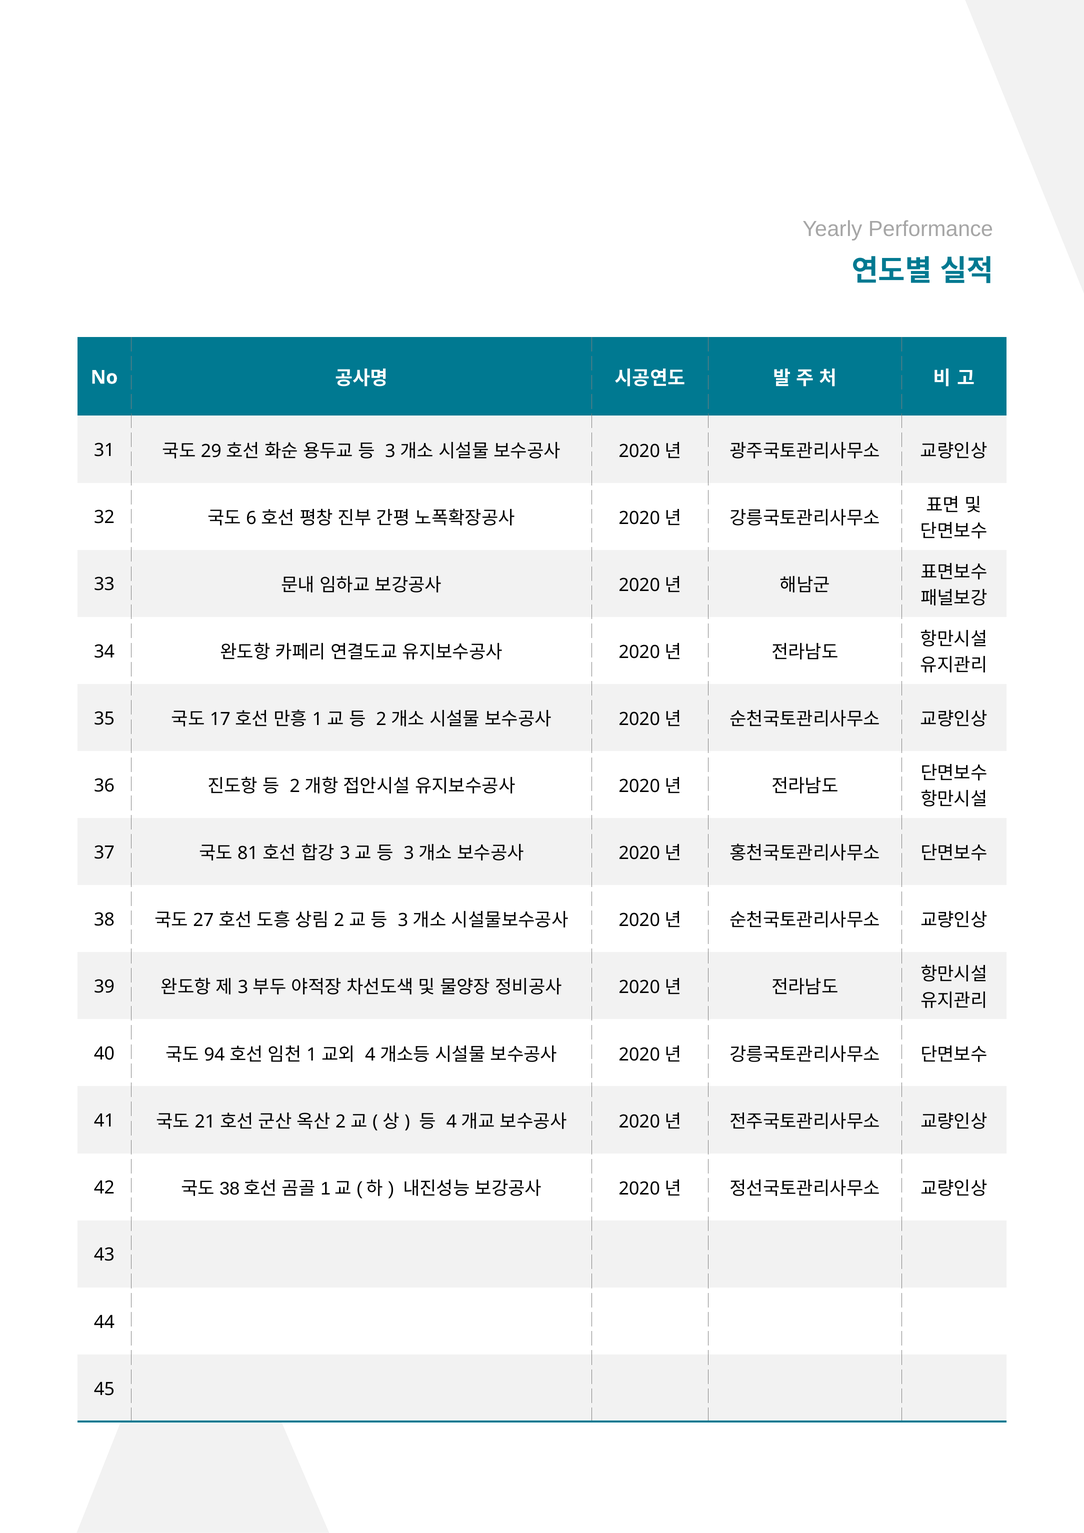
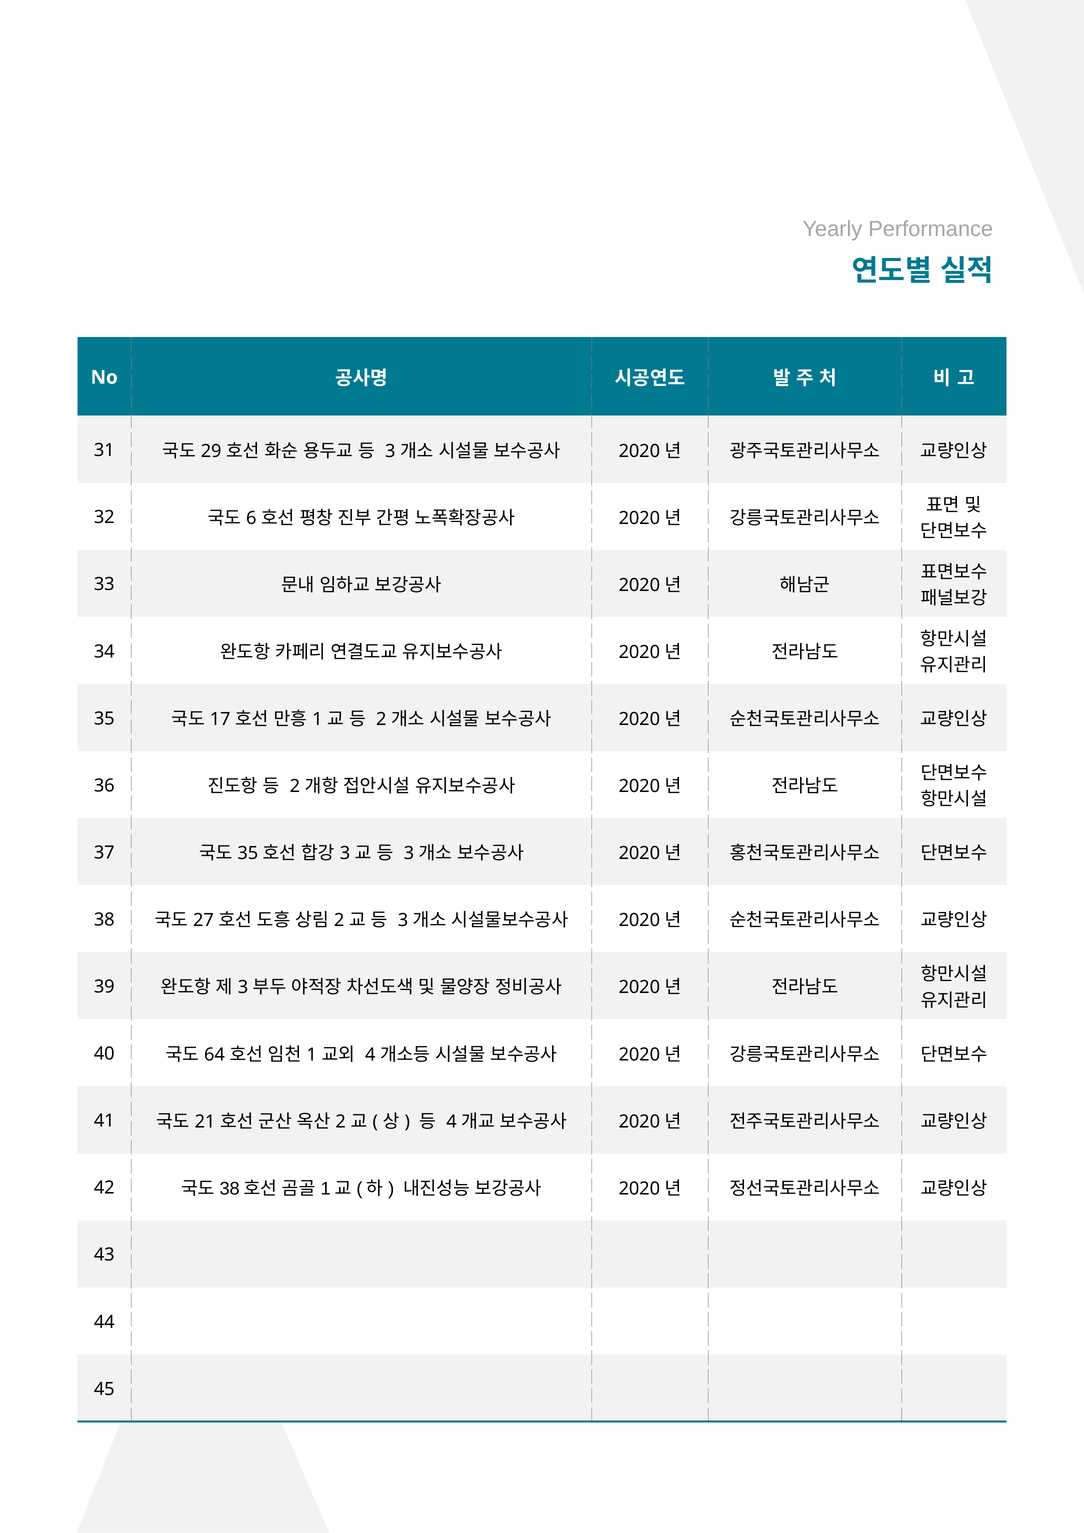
81: 81 -> 35 (248, 853)
94: 94 -> 64 (214, 1055)
